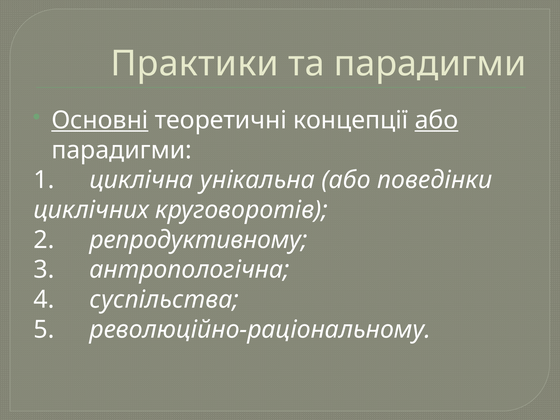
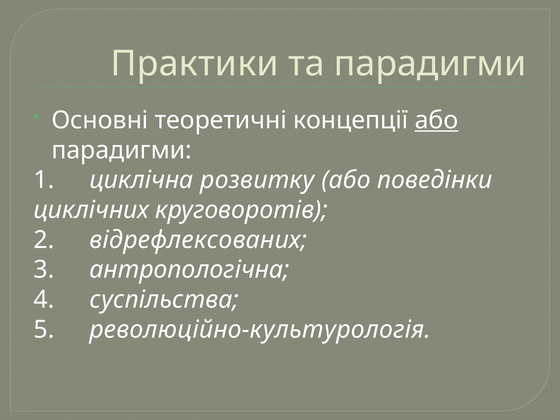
Основні underline: present -> none (100, 120)
унікальна: унікальна -> розвитку (257, 180)
репродуктивному: репродуктивному -> відрефлексованих (198, 240)
революційно-раціональному: революційно-раціональному -> революційно-культурологія (260, 330)
